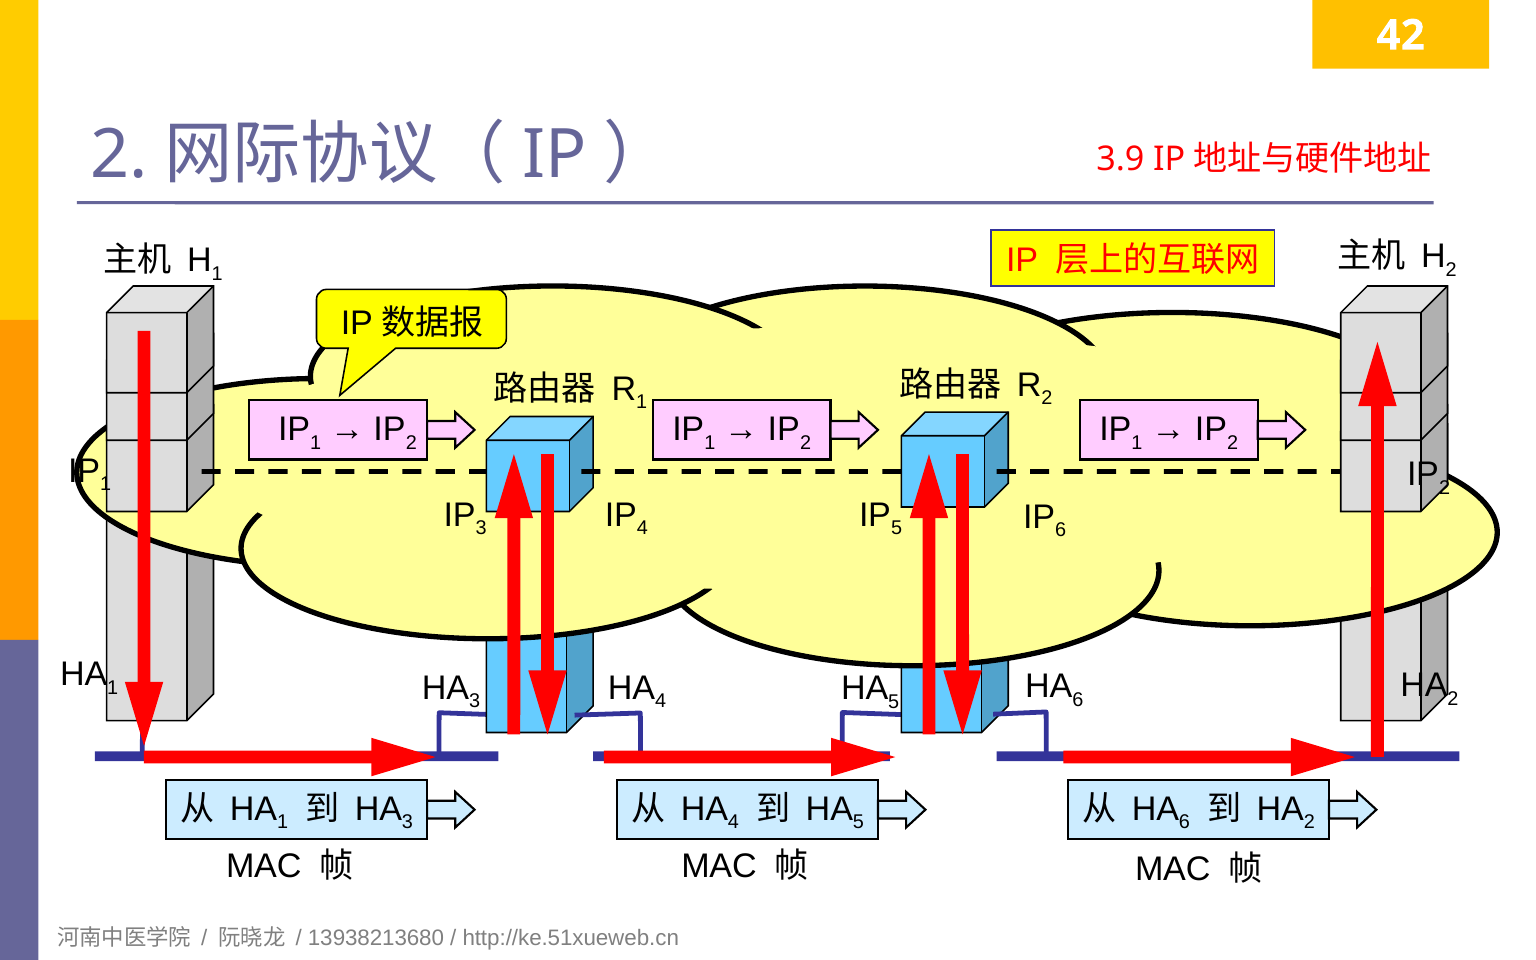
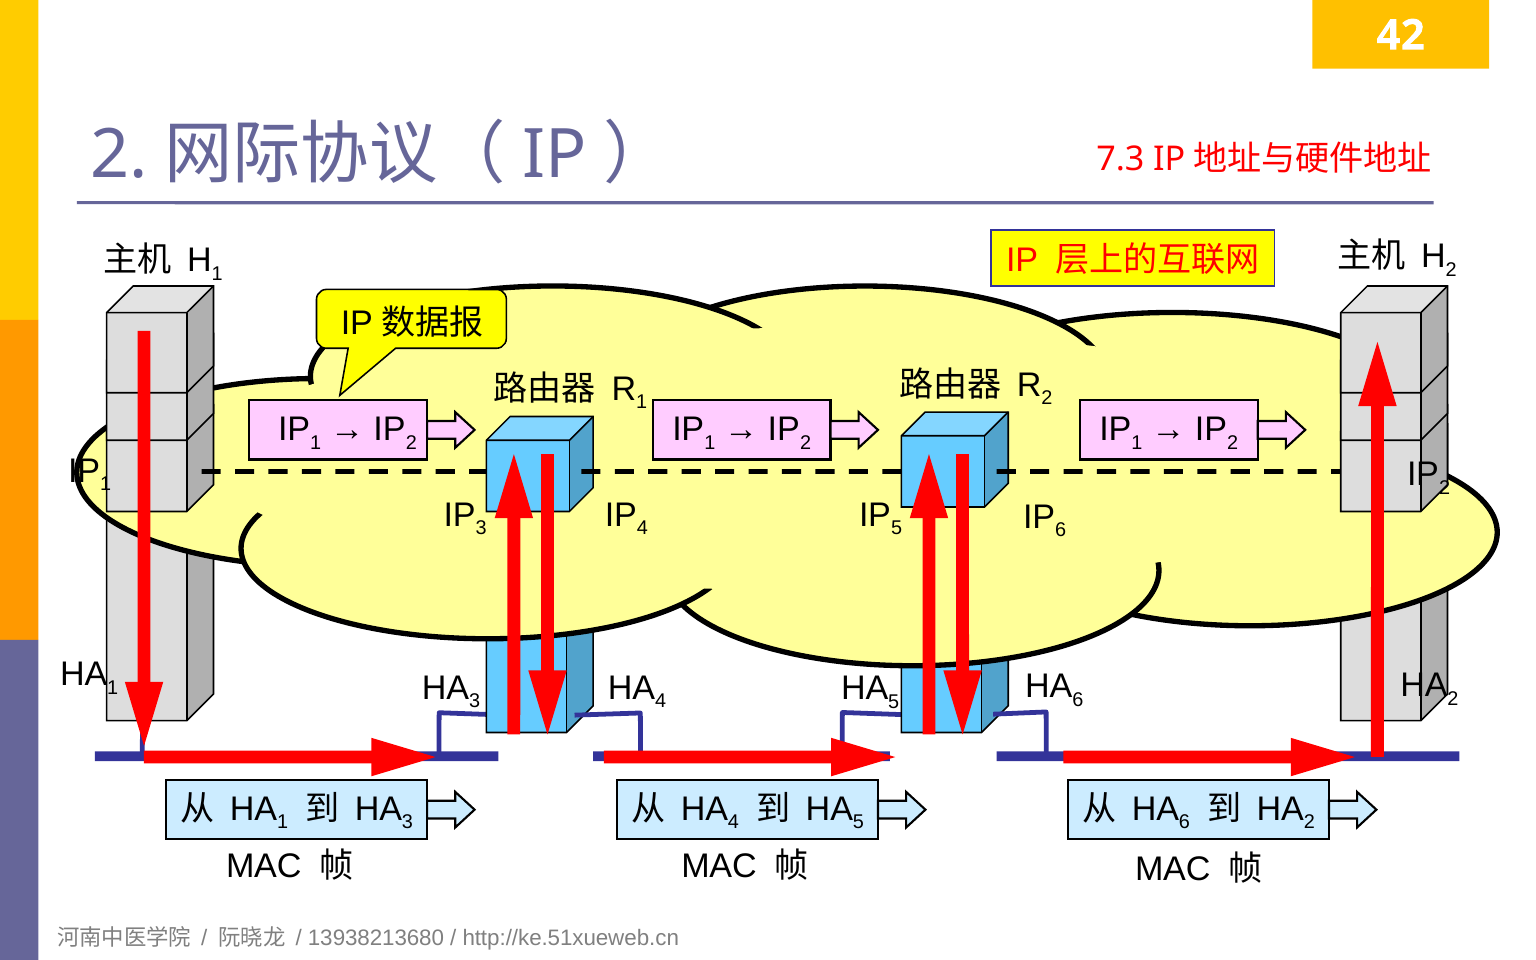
3.9: 3.9 -> 7.3 (1120, 159)
